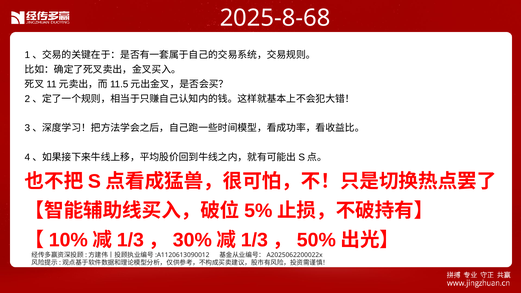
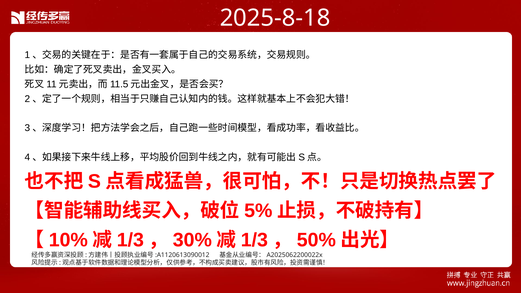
2025-8-68: 2025-8-68 -> 2025-8-18 (275, 18)
